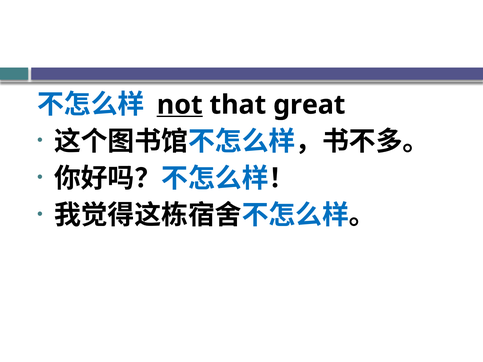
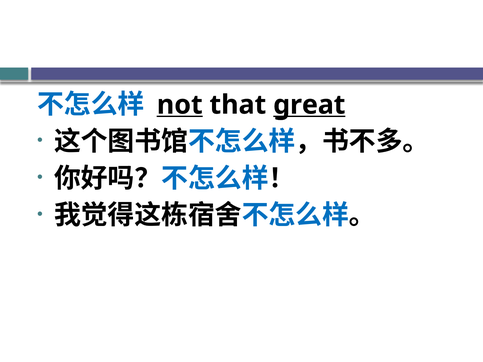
great underline: none -> present (309, 105)
